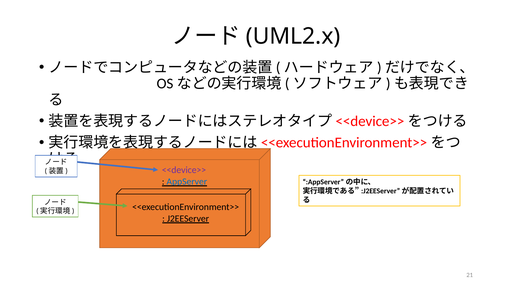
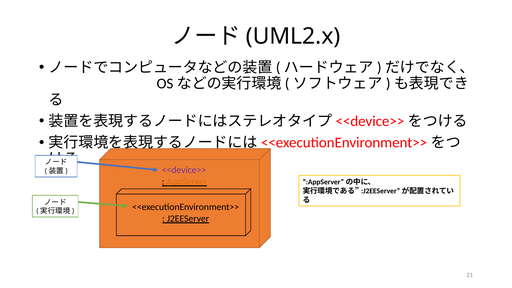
AppServer colour: blue -> orange (187, 182)
